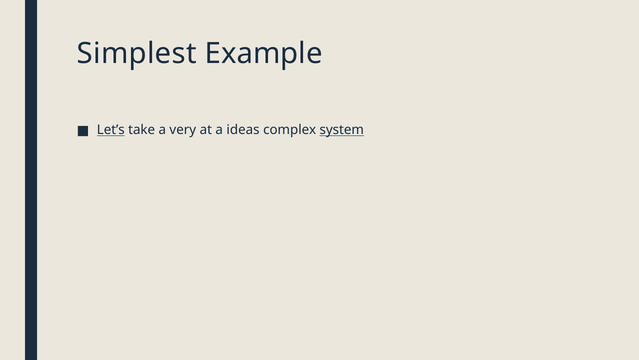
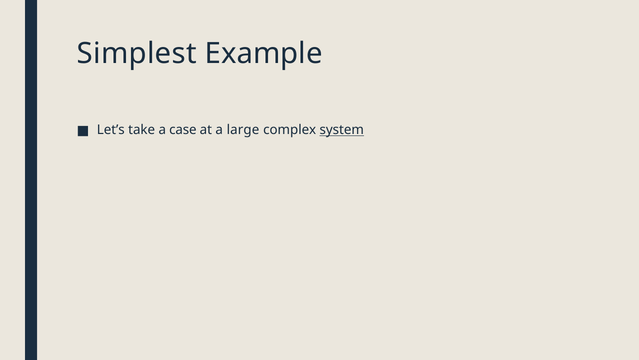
Let’s underline: present -> none (111, 130)
very: very -> case (183, 130)
ideas: ideas -> large (243, 130)
